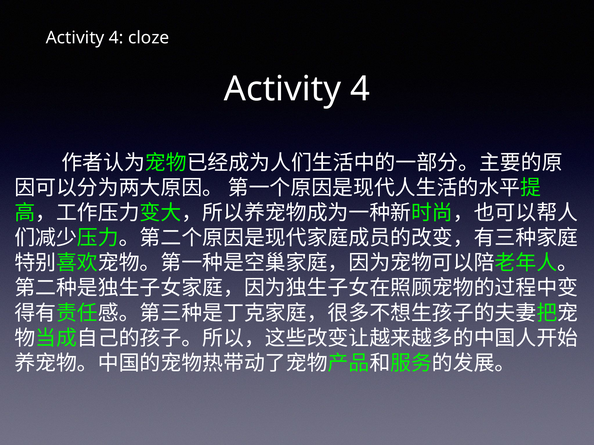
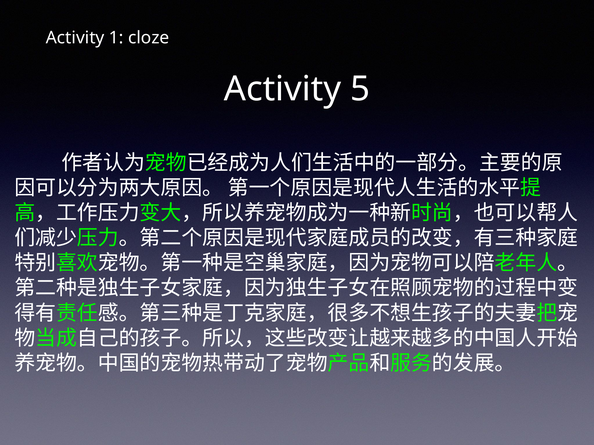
4: 4 -> 1 (116, 38)
4: 4 -> 5 (360, 89)
